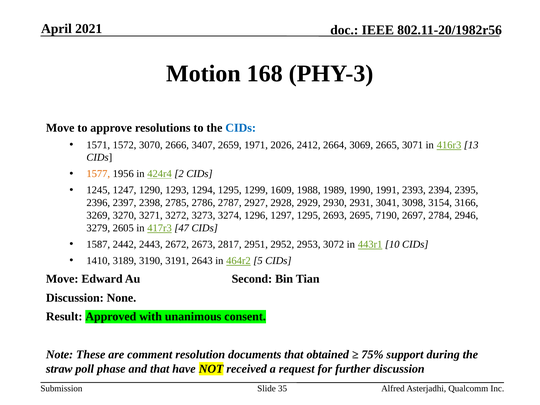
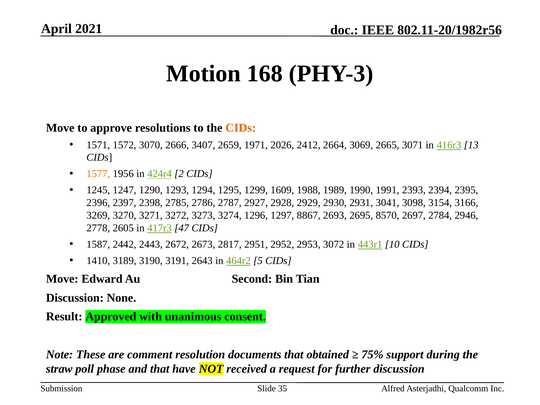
CIDs colour: blue -> orange (241, 128)
1297 1295: 1295 -> 8867 (309, 215)
7190: 7190 -> 8570 (388, 215)
3279: 3279 -> 2778 (98, 228)
